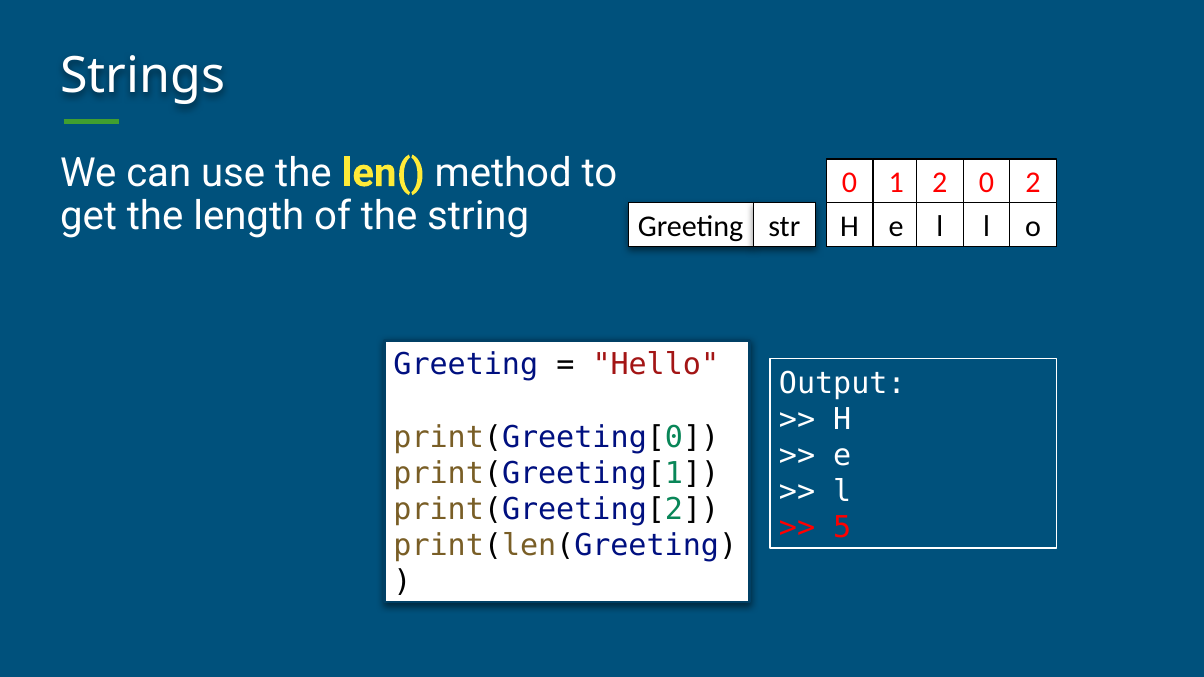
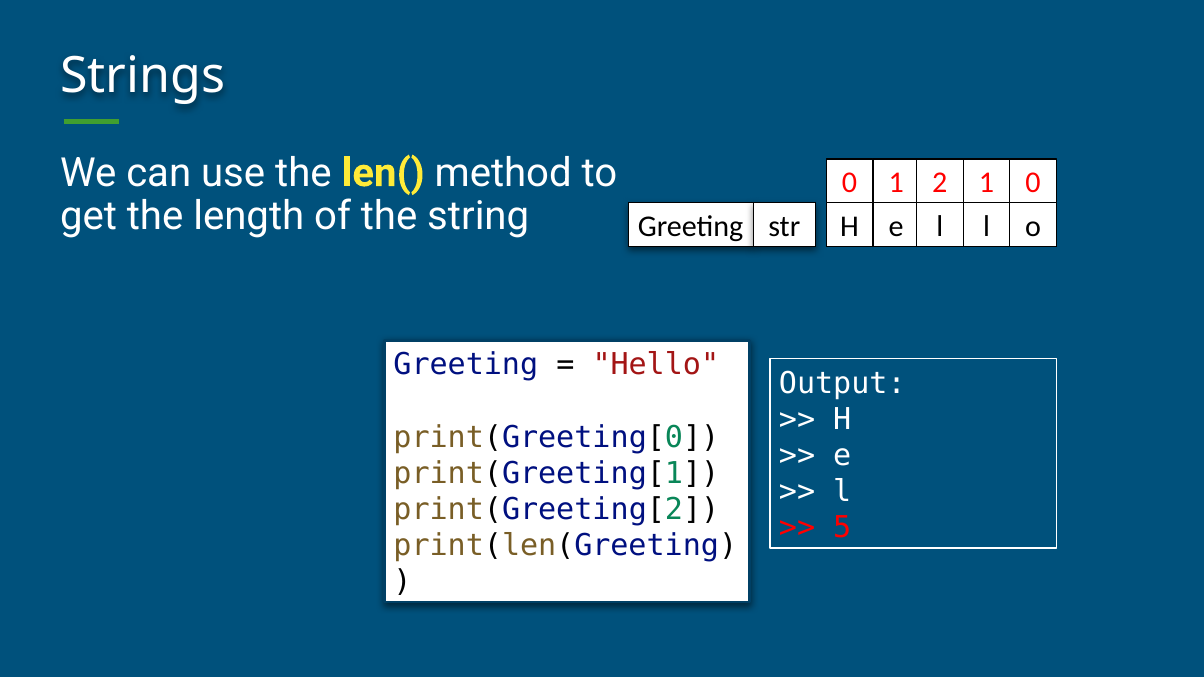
1 0: 0 -> 1 (986, 183)
2 2: 2 -> 0 (1033, 183)
